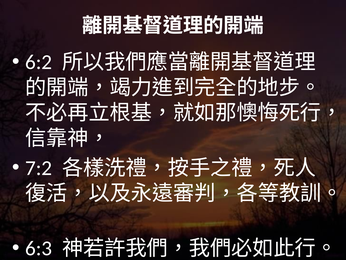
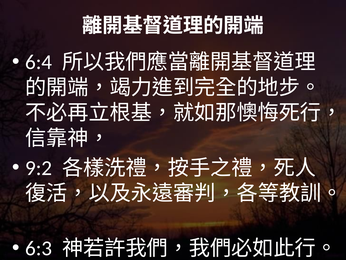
6:2: 6:2 -> 6:4 (39, 62)
7:2: 7:2 -> 9:2 (39, 168)
